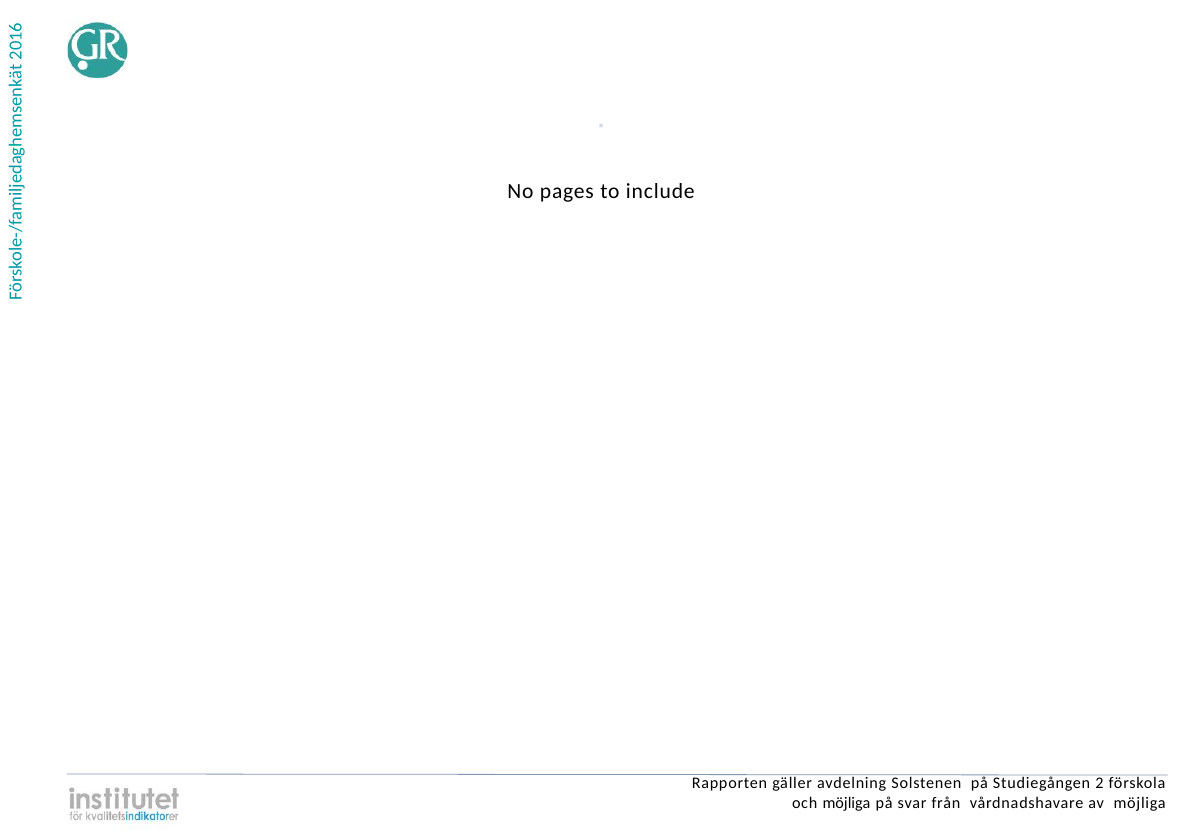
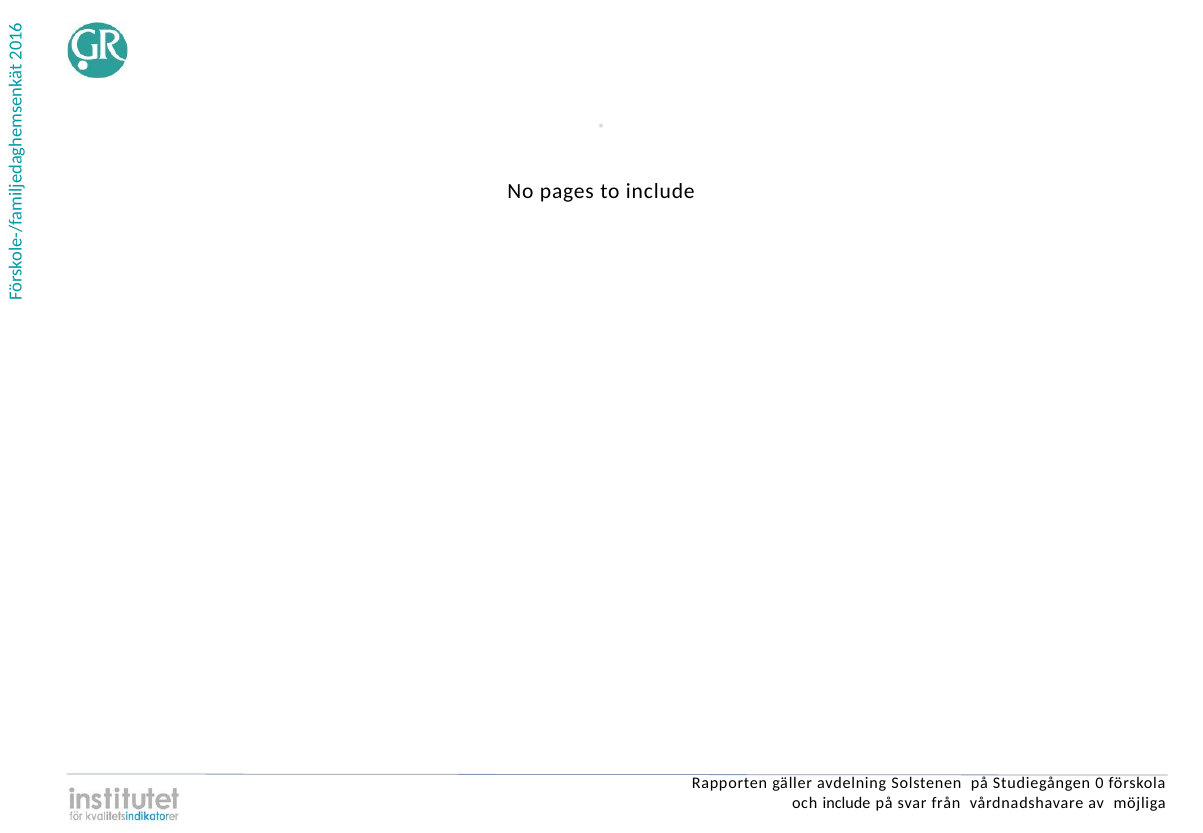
Studiegången 2: 2 -> 0 (1100, 783)
och möjliga: möjliga -> include (846, 803)
